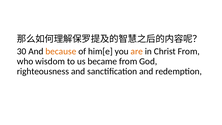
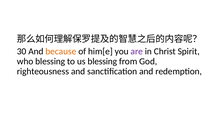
are colour: orange -> purple (137, 51)
Christ From: From -> Spirit (189, 51)
who wisdom: wisdom -> blessing (50, 61)
us became: became -> blessing (102, 61)
